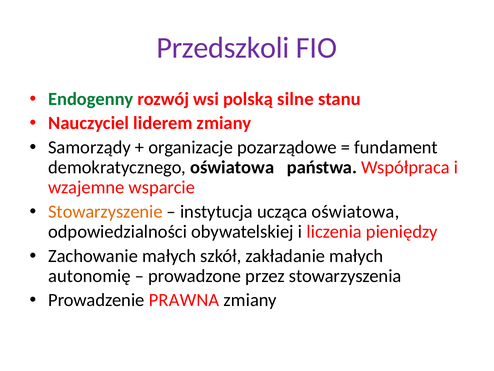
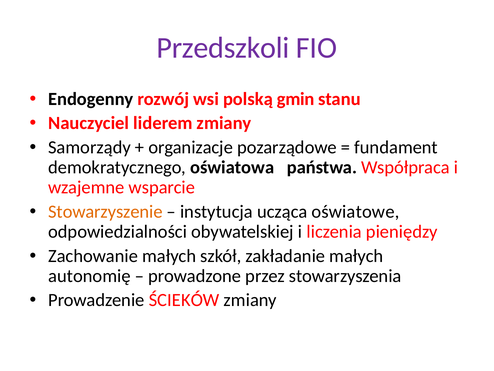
Endogenny colour: green -> black (91, 99)
silne: silne -> gmin (296, 99)
ucząca oświatowa: oświatowa -> oświatowe (355, 211)
PRAWNA: PRAWNA -> ŚCIEKÓW (184, 300)
